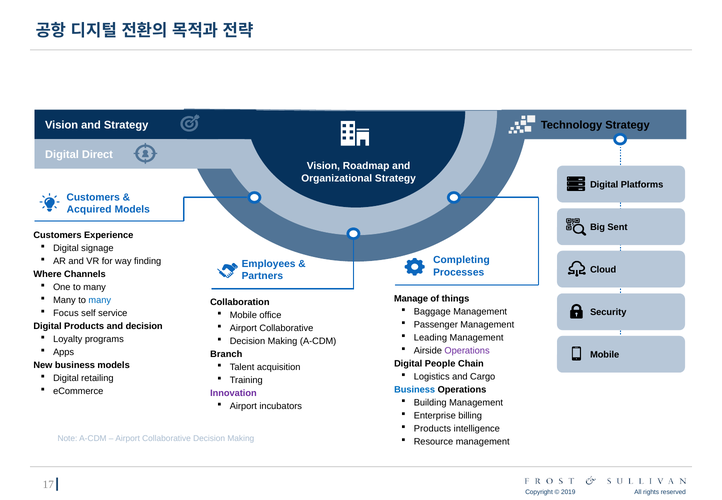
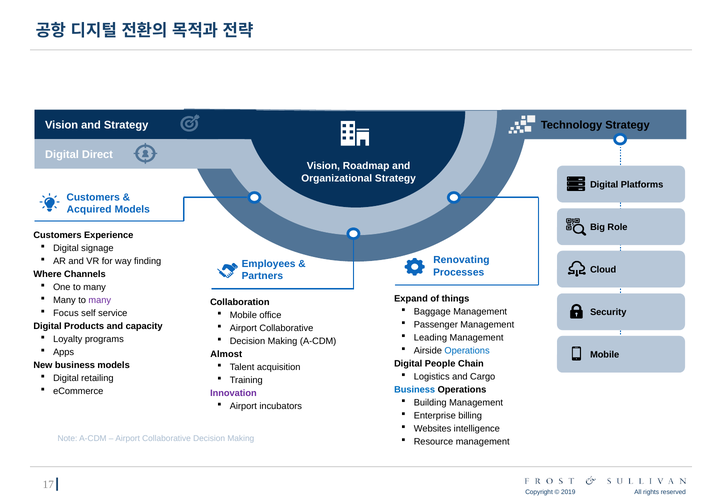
Sent: Sent -> Role (617, 227)
Completing: Completing -> Renovating (461, 260)
Manage: Manage -> Expand (411, 299)
many colour: blue -> purple (100, 300)
and decision: decision -> capacity (144, 326)
Operations colour: purple -> blue (467, 351)
Branch: Branch -> Almost (226, 354)
Products: Products -> Websites (433, 429)
